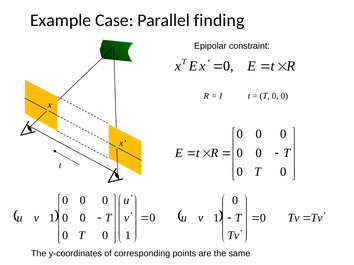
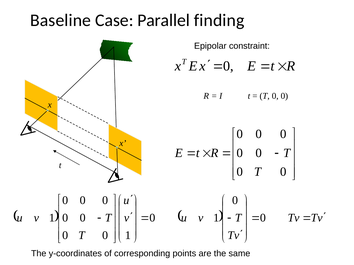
Example: Example -> Baseline (61, 20)
